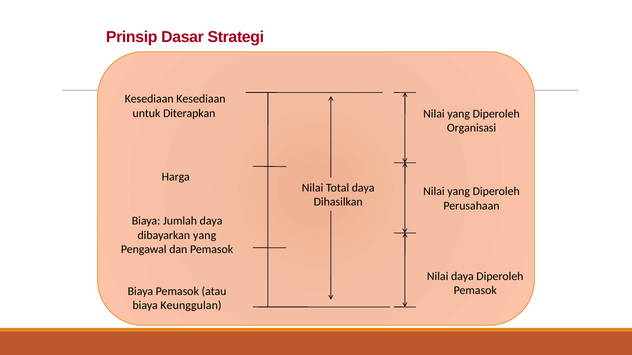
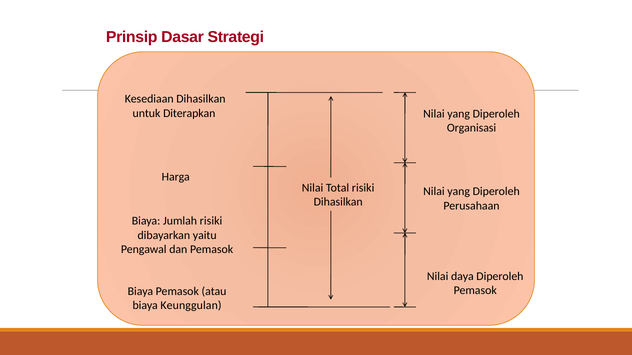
Kesediaan Kesediaan: Kesediaan -> Dihasilkan (201, 99)
Total daya: daya -> risiki (363, 188)
Jumlah daya: daya -> risiki (211, 221)
dibayarkan yang: yang -> yaitu (205, 236)
